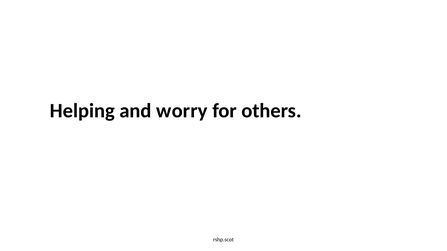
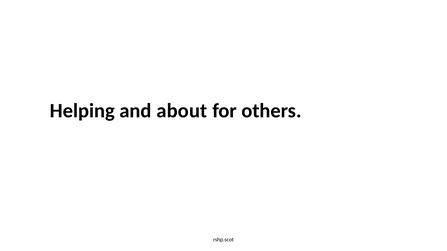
worry: worry -> about (182, 111)
